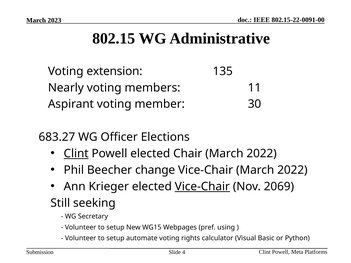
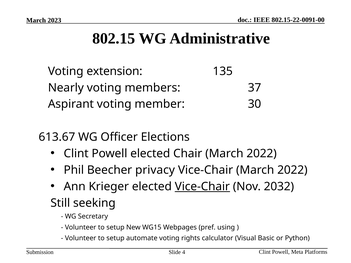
11: 11 -> 37 (255, 88)
683.27: 683.27 -> 613.67 (57, 137)
Clint underline: present -> none (76, 154)
change: change -> privacy (155, 170)
2069: 2069 -> 2032 (279, 187)
